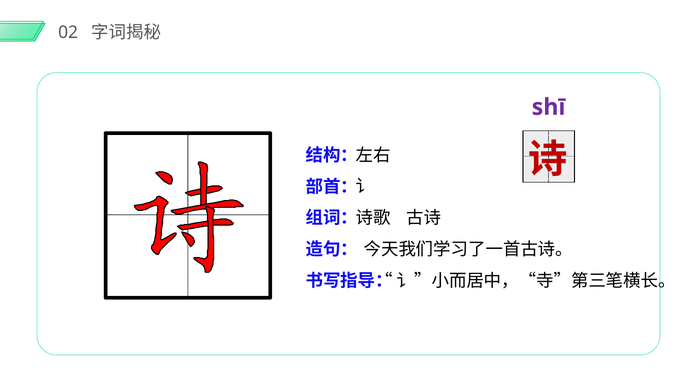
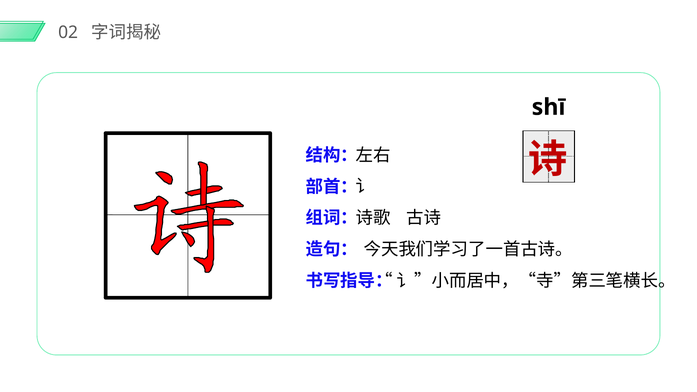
shī colour: purple -> black (549, 107)
